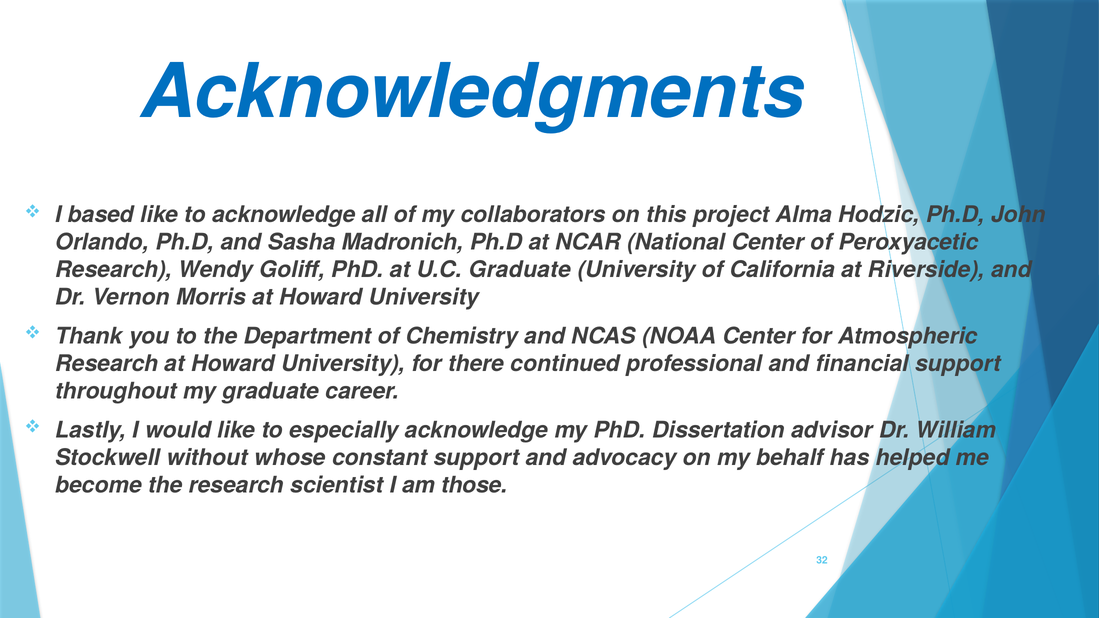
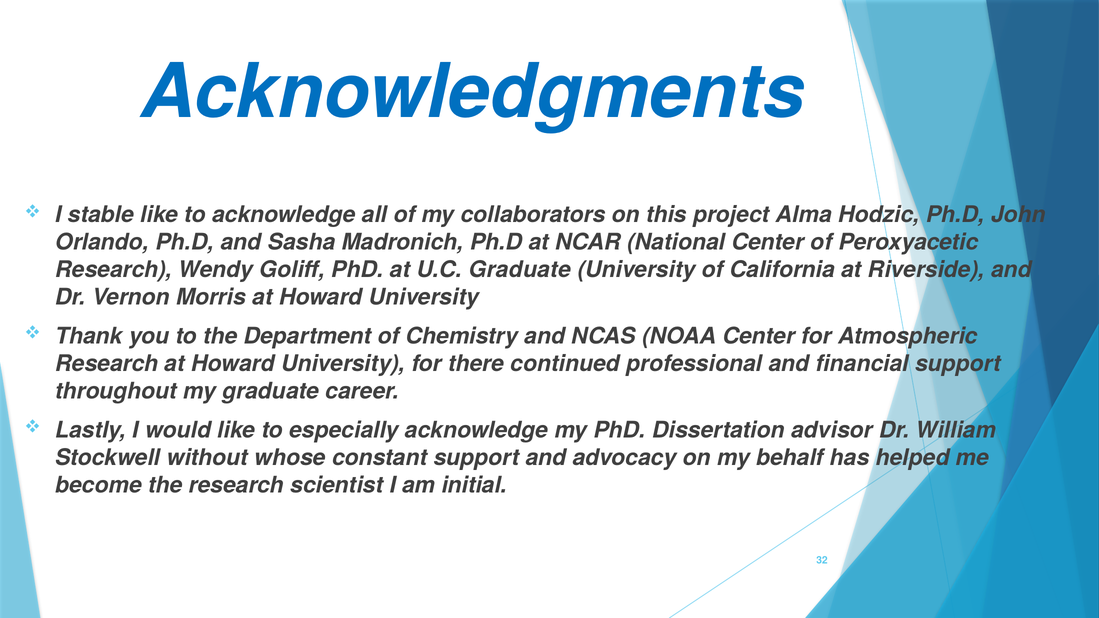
based: based -> stable (101, 215)
those: those -> initial (474, 485)
